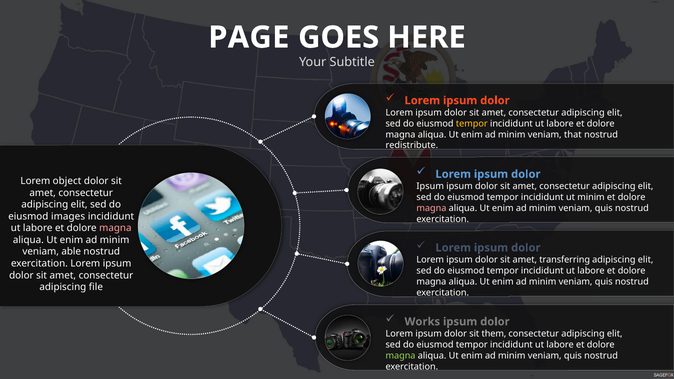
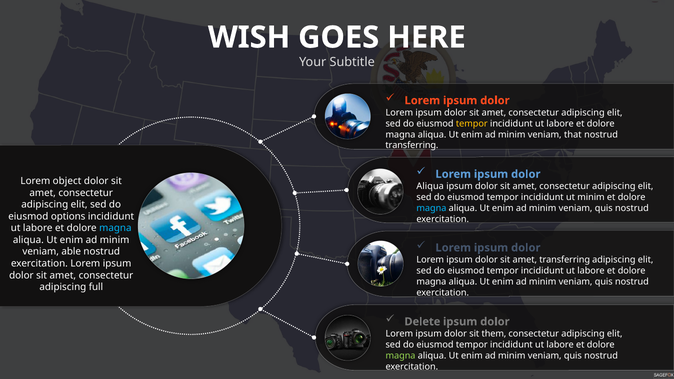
PAGE: PAGE -> WISH (249, 37)
redistribute: redistribute -> transferring (412, 146)
Ipsum: Ipsum -> Aliqua (430, 186)
magna colour: pink -> light blue (431, 208)
images: images -> options (68, 216)
magna colour: pink -> light blue (115, 228)
file: file -> full (96, 287)
Works: Works -> Delete (422, 322)
